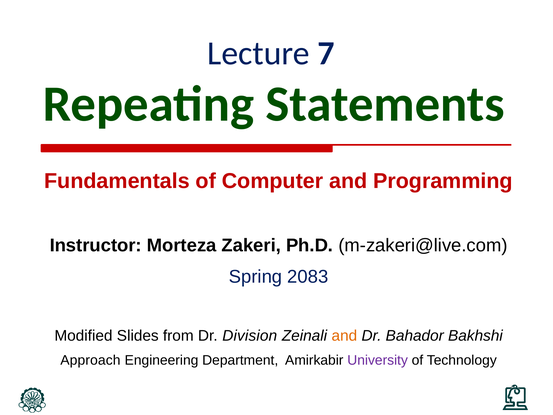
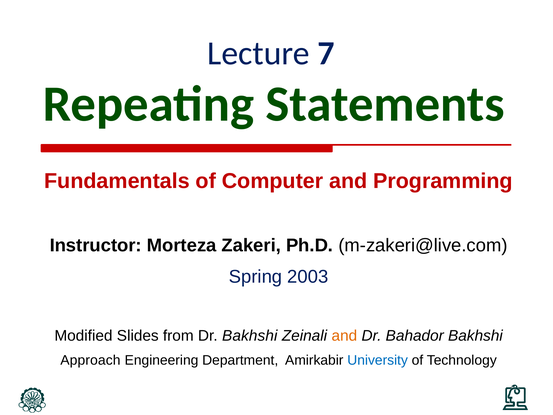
2083: 2083 -> 2003 (308, 277)
Dr Division: Division -> Bakhshi (250, 336)
University colour: purple -> blue (378, 360)
